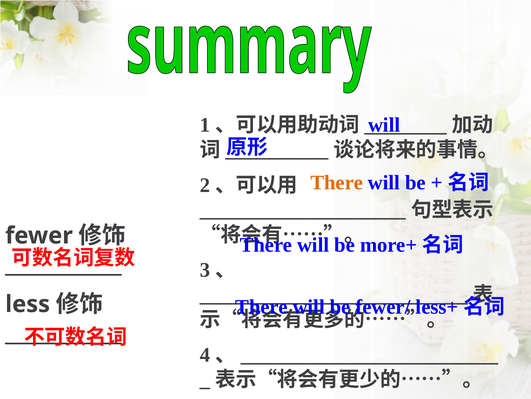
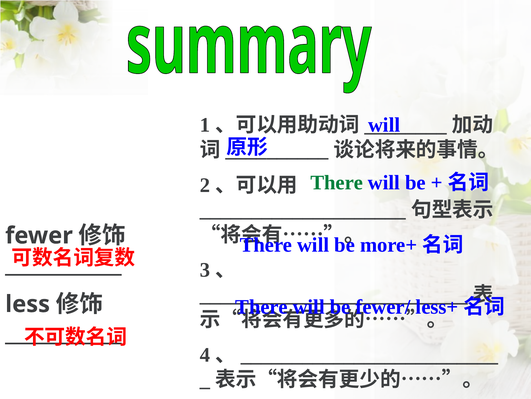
There colour: orange -> green (337, 182)
